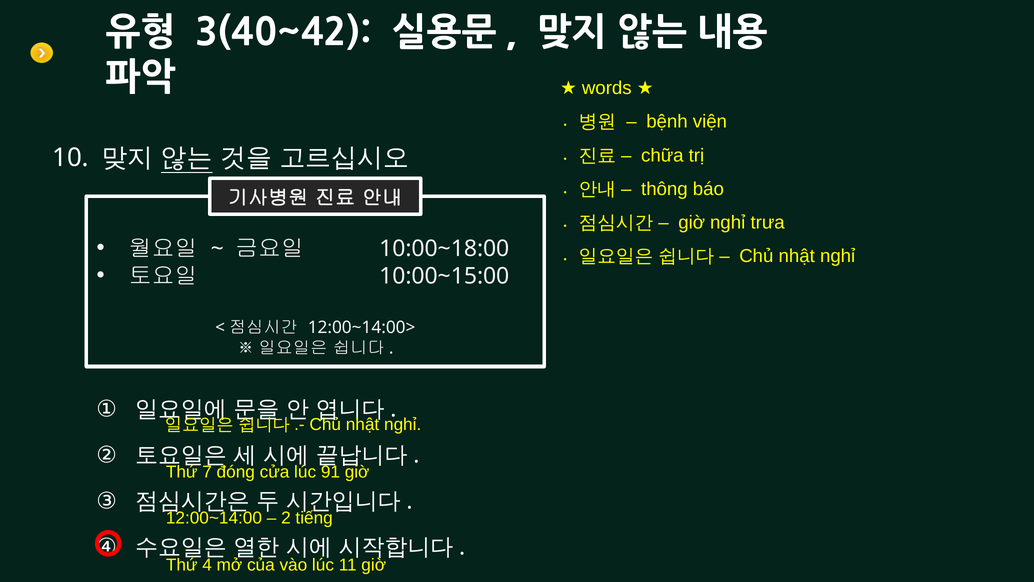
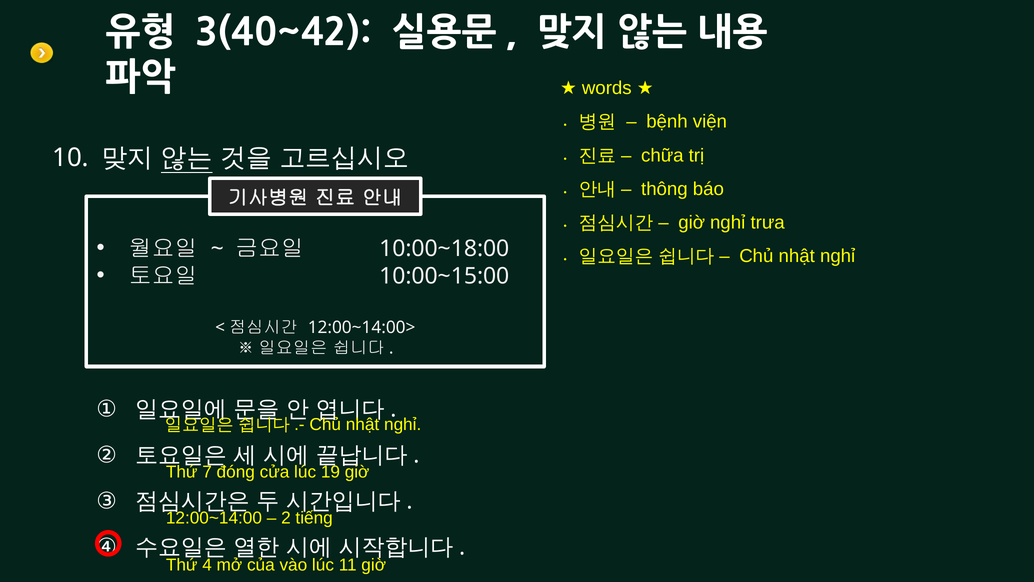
91: 91 -> 19 (330, 472)
